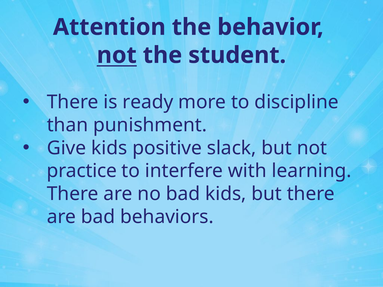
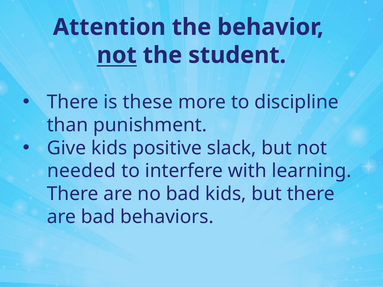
ready: ready -> these (148, 102)
practice: practice -> needed (82, 171)
